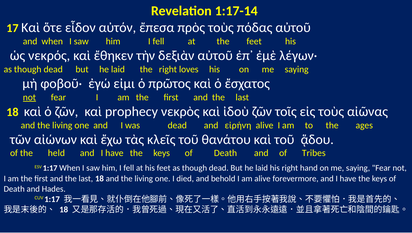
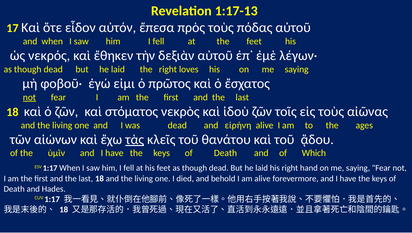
1:17-14: 1:17-14 -> 1:17-13 (236, 11)
prophecy: prophecy -> στόματος (132, 111)
τὰς underline: none -> present (135, 139)
held: held -> ὑμῖν (56, 153)
Tribes: Tribes -> Which (314, 153)
